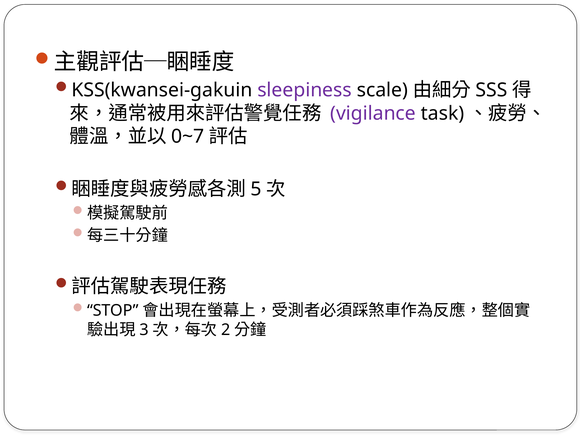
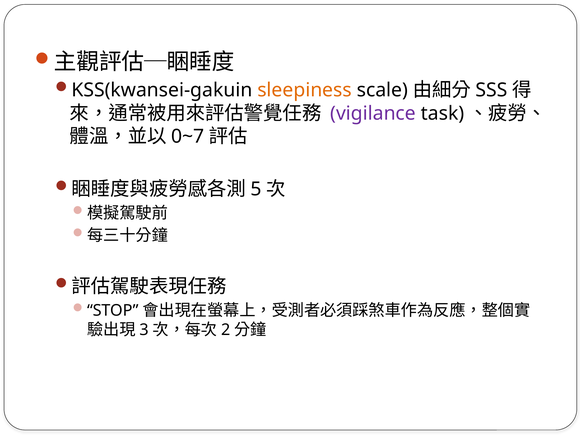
sleepiness colour: purple -> orange (305, 90)
